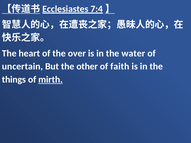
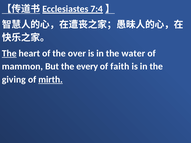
The underline: none -> present (9, 53)
uncertain: uncertain -> mammon (22, 67)
other: other -> every (87, 67)
things: things -> giving (14, 80)
